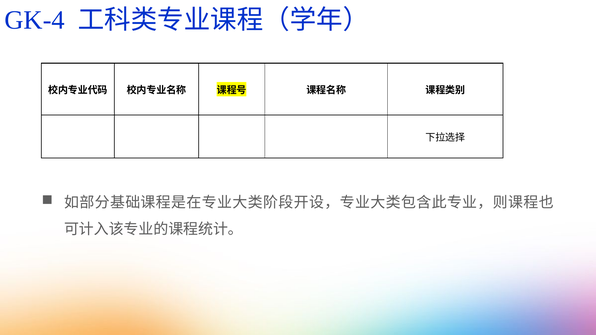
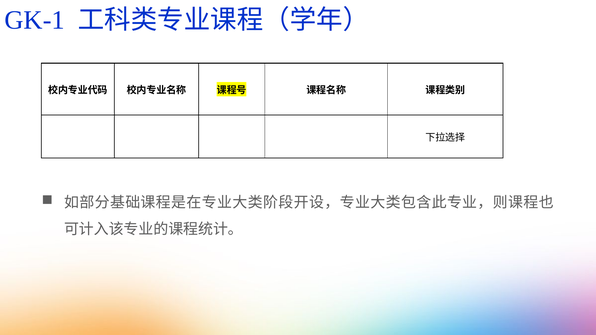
GK-4: GK-4 -> GK-1 (35, 20)
